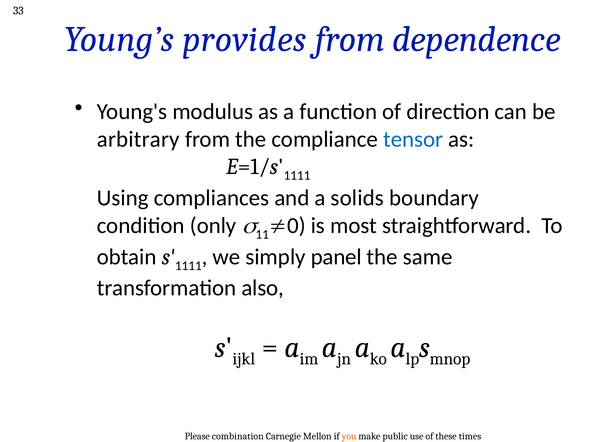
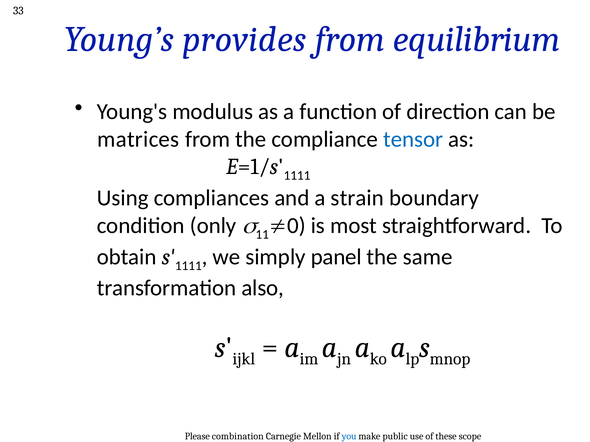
dependence: dependence -> equilibrium (477, 39)
arbitrary: arbitrary -> matrices (138, 139)
solids: solids -> strain (357, 198)
you colour: orange -> blue (349, 437)
times: times -> scope (470, 437)
